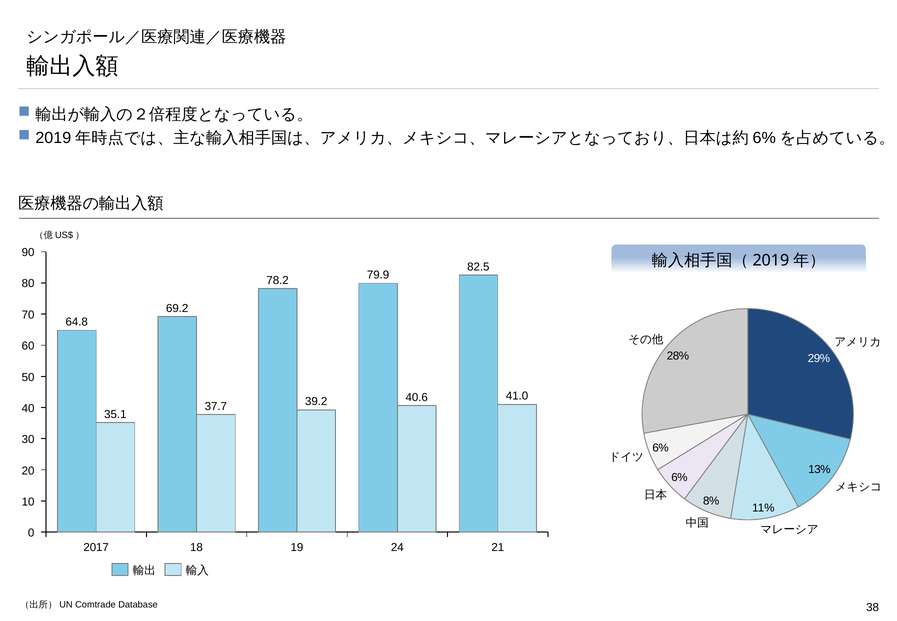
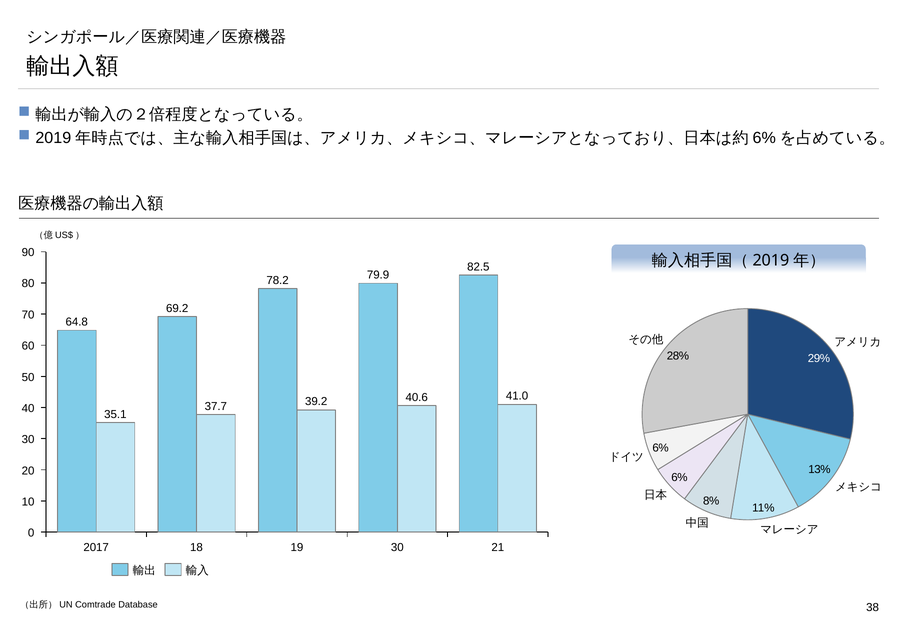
19 24: 24 -> 30 (397, 548)
